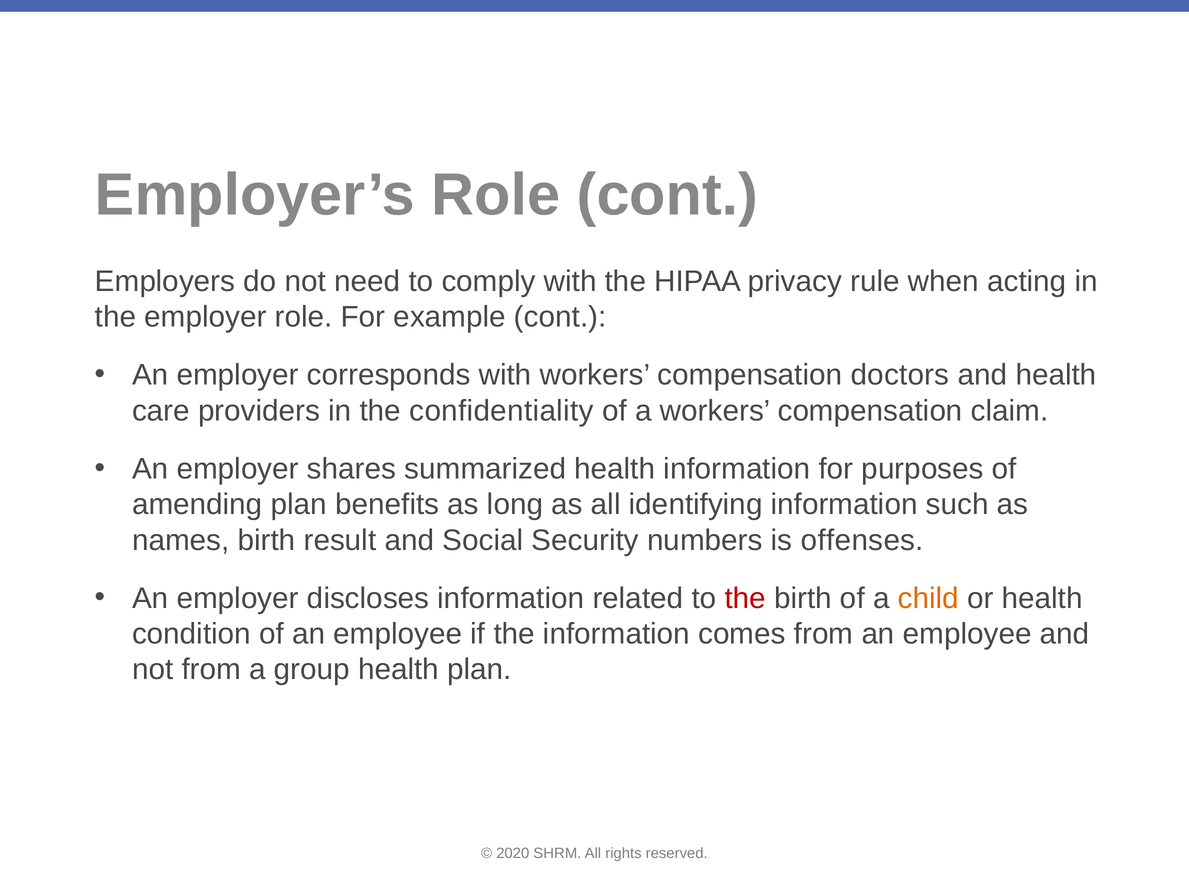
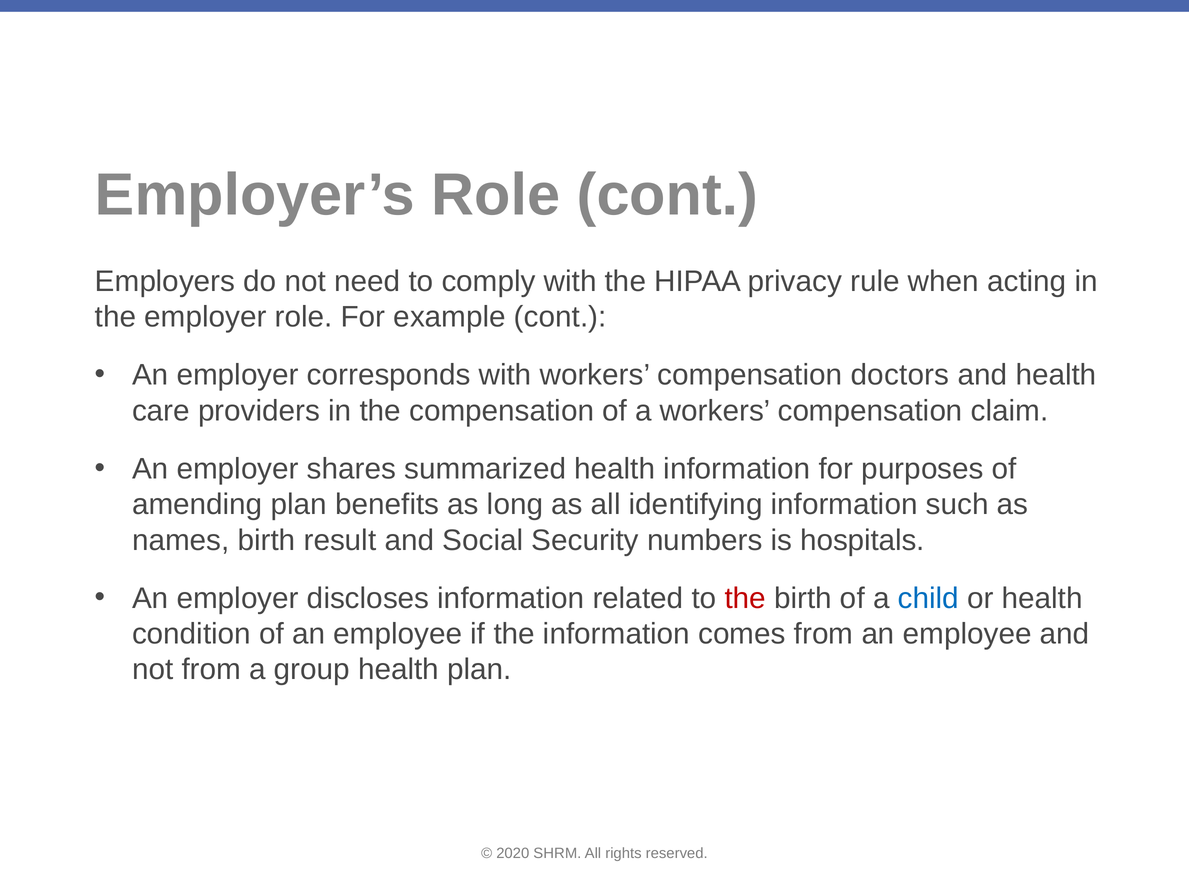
the confidentiality: confidentiality -> compensation (502, 411)
offenses: offenses -> hospitals (862, 540)
child colour: orange -> blue (928, 598)
